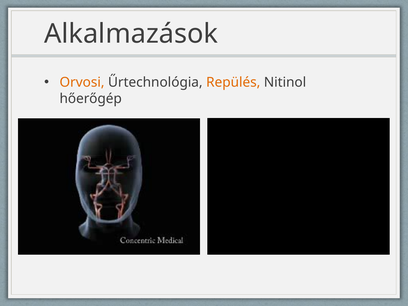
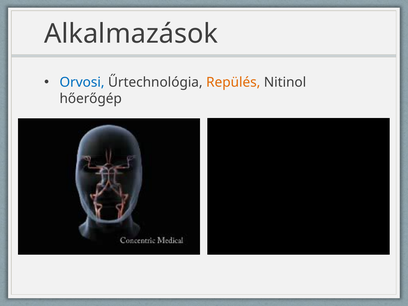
Orvosi colour: orange -> blue (82, 82)
